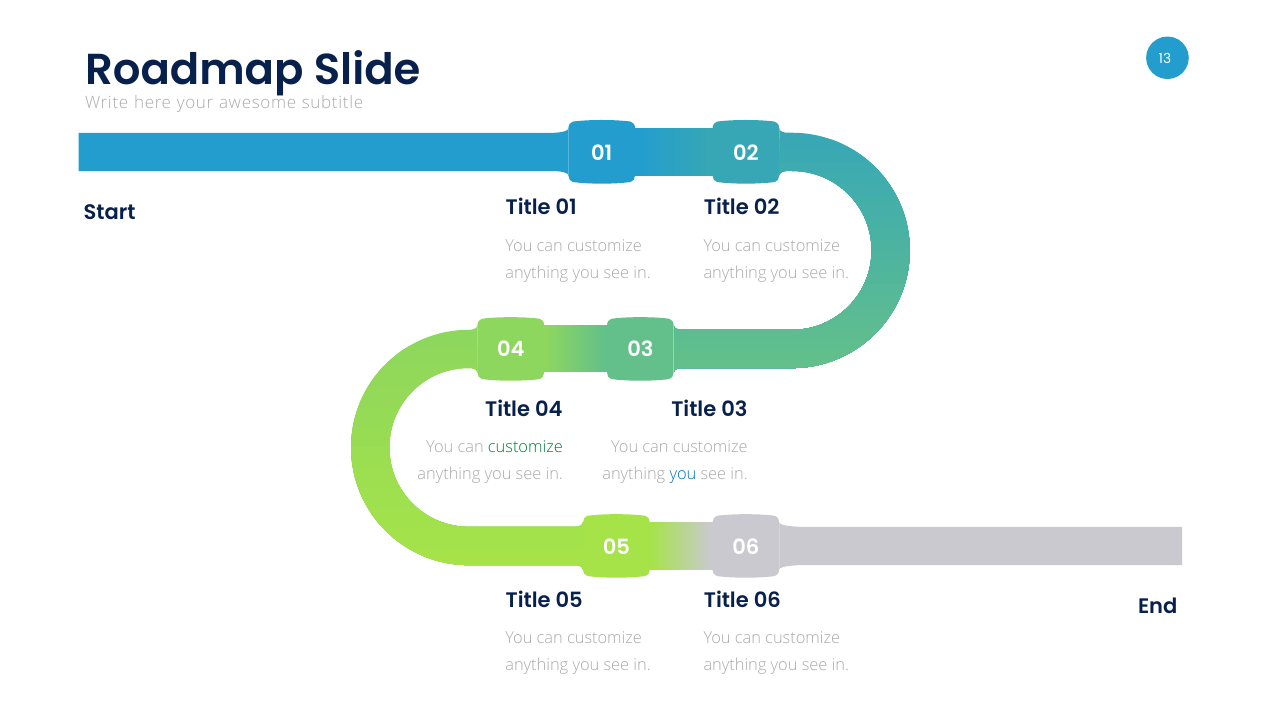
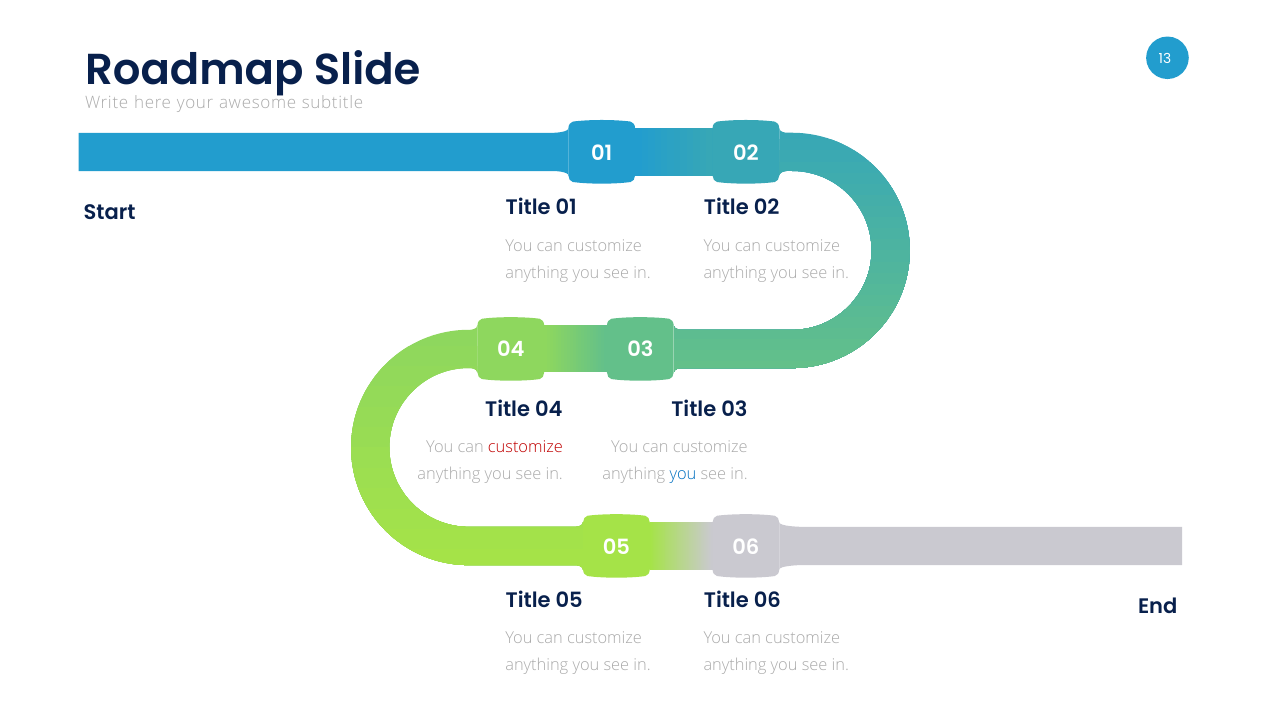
customize colour: green -> red (525, 448)
